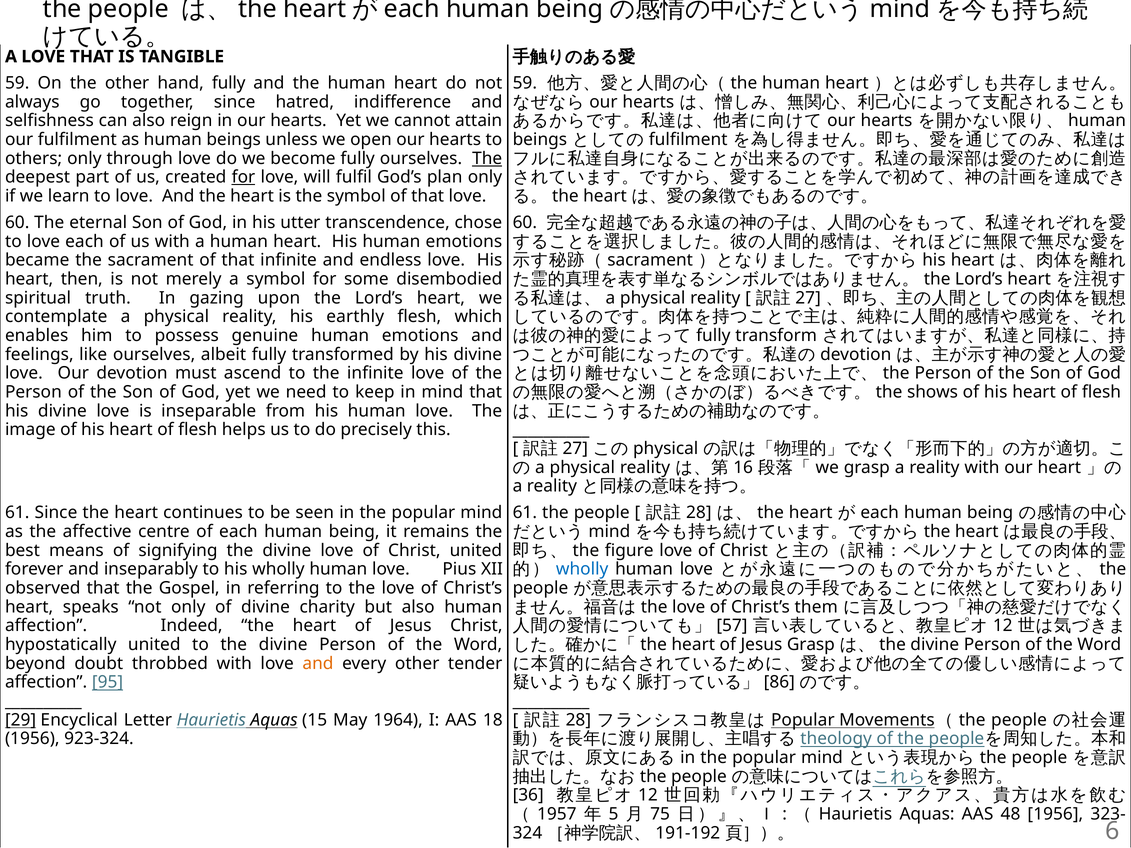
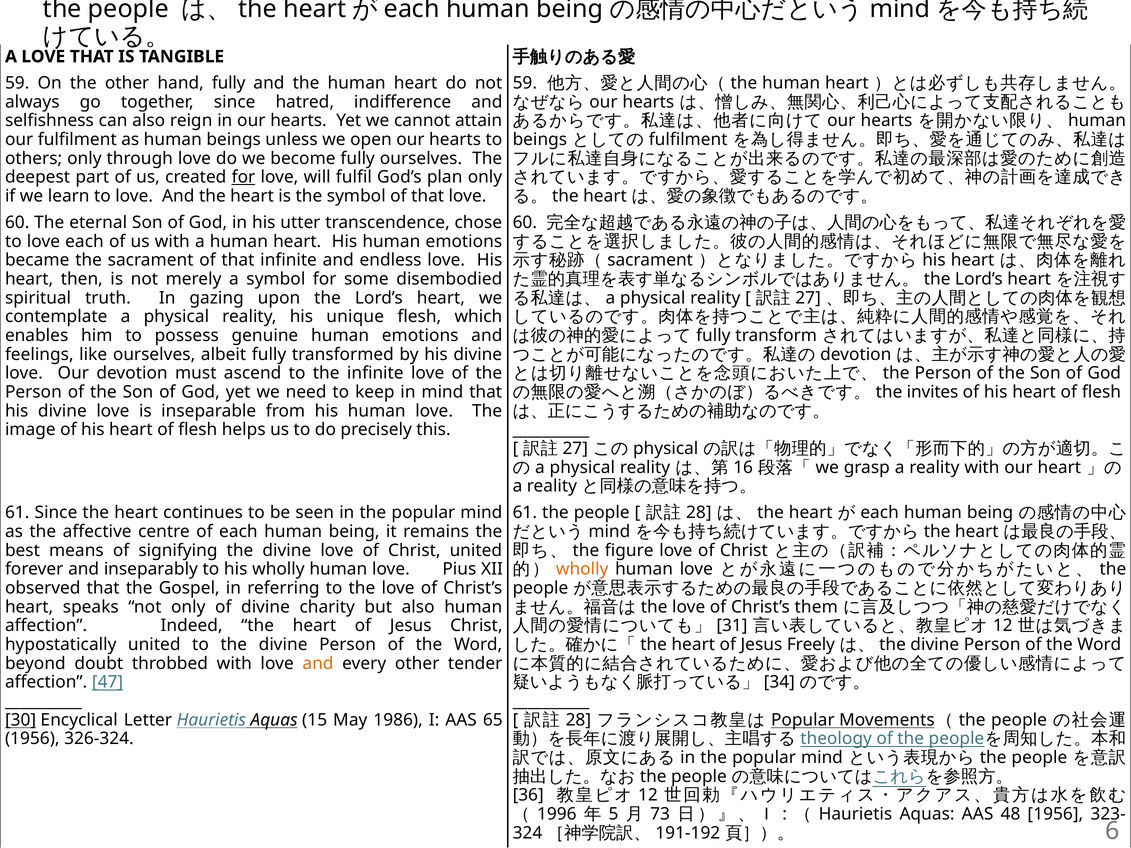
The underline: present -> none (487, 158)
earthly: earthly -> unique (355, 317)
shows: shows -> invites (933, 392)
wholly colour: blue -> orange (582, 569)
57: 57 -> 31 (732, 626)
Jesus Grasp: Grasp -> Freely (811, 645)
86: 86 -> 34 (779, 682)
95: 95 -> 47 (108, 682)
29: 29 -> 30 (21, 720)
1964: 1964 -> 1986 (398, 720)
18: 18 -> 65 (493, 720)
923-324: 923-324 -> 326-324 (99, 739)
1957: 1957 -> 1996 (557, 814)
75: 75 -> 73 (660, 814)
